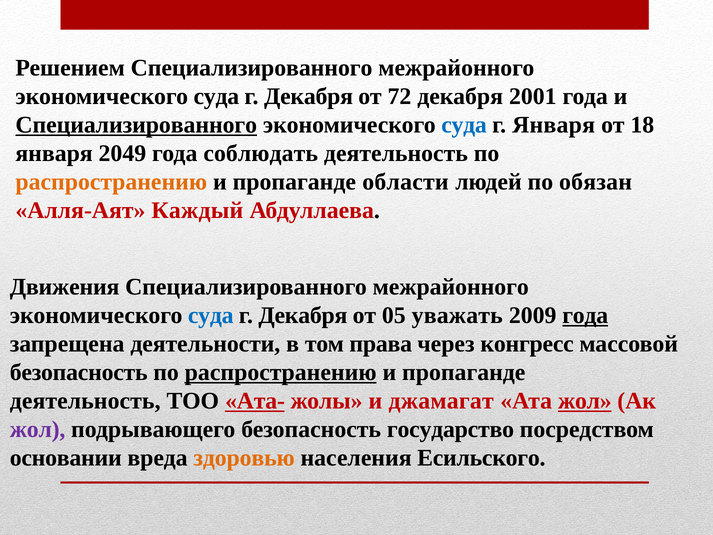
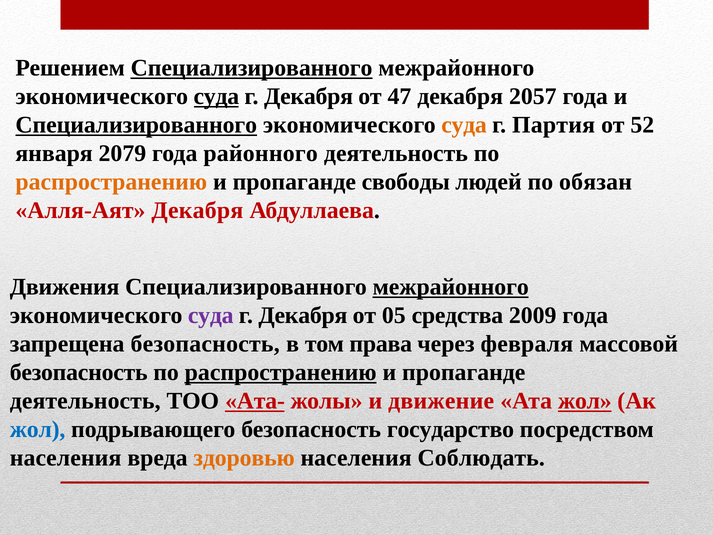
Специализированного underline: none -> present (252, 68)
суда underline: none -> present (216, 96)
72: 72 -> 47 (399, 96)
2001: 2001 -> 2057 (533, 96)
суда colour: blue -> orange (464, 125)
г Января: Января -> Партия (554, 125)
18: 18 -> 52 (642, 125)
2049: 2049 -> 2079 (122, 153)
соблюдать: соблюдать -> районного (261, 153)
области: области -> свободы (406, 182)
Алля-Аят Каждый: Каждый -> Декабря (197, 210)
межрайонного underline: none -> present (451, 287)
суда colour: blue -> purple (211, 315)
уважать: уважать -> средства (457, 315)
года underline: present -> none (585, 315)
запрещена деятельности: деятельности -> безопасность (205, 344)
конгресс: конгресс -> февраля (527, 344)
джамагат: джамагат -> движение (441, 401)
жол colour: purple -> blue (38, 429)
основании: основании -> населения (66, 458)
Есильского: Есильского -> Соблюдать (481, 458)
